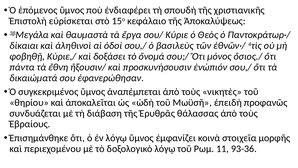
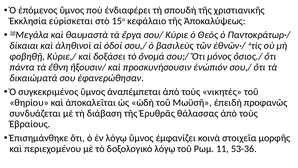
Ἐπιστολὴ: Ἐπιστολὴ -> Ἐκκλησία (28, 21)
93-36: 93-36 -> 53-36 (244, 148)
